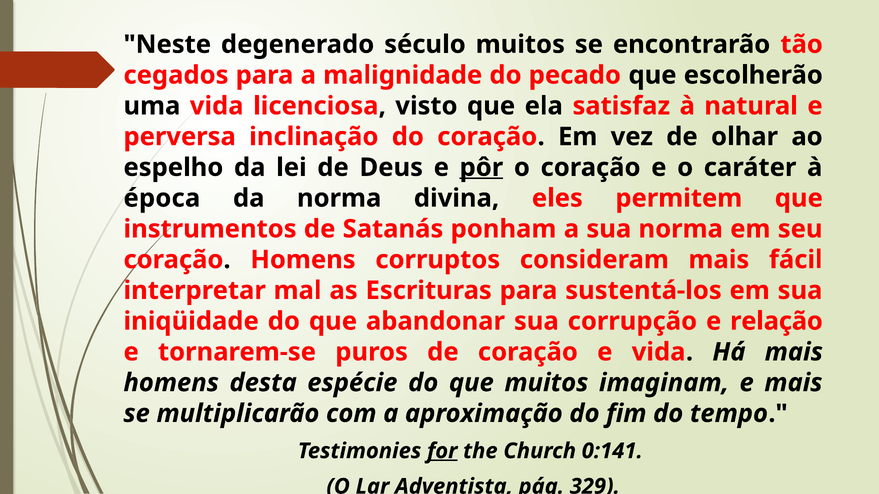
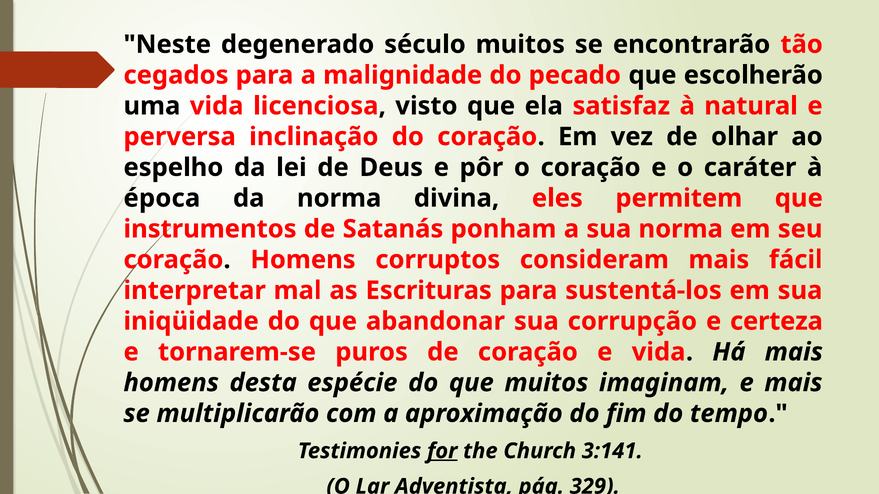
pôr underline: present -> none (481, 168)
relação: relação -> certeza (776, 321)
0:141: 0:141 -> 3:141 (612, 451)
